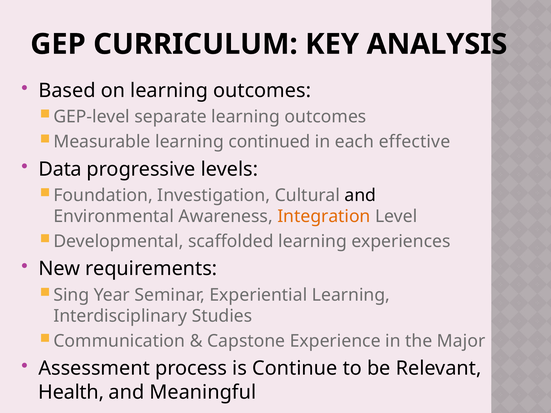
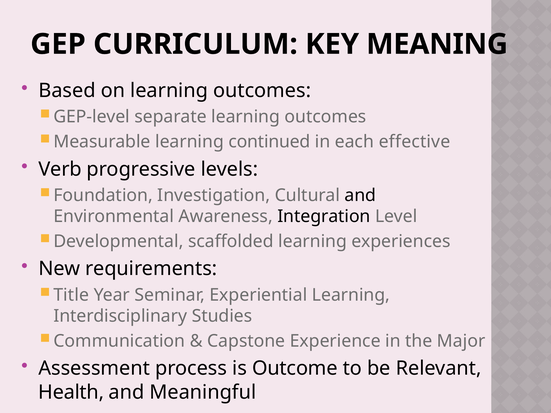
ANALYSIS: ANALYSIS -> MEANING (437, 44)
Data: Data -> Verb (60, 169)
Integration colour: orange -> black (324, 217)
Sing: Sing -> Title (71, 295)
Continue: Continue -> Outcome (295, 369)
